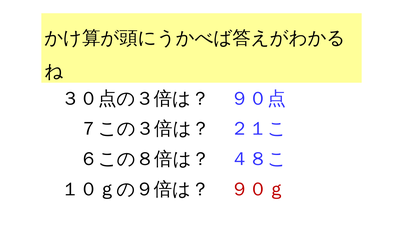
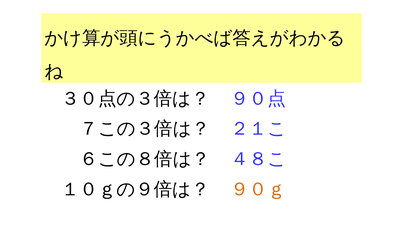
９０ｇ colour: red -> orange (258, 189)
